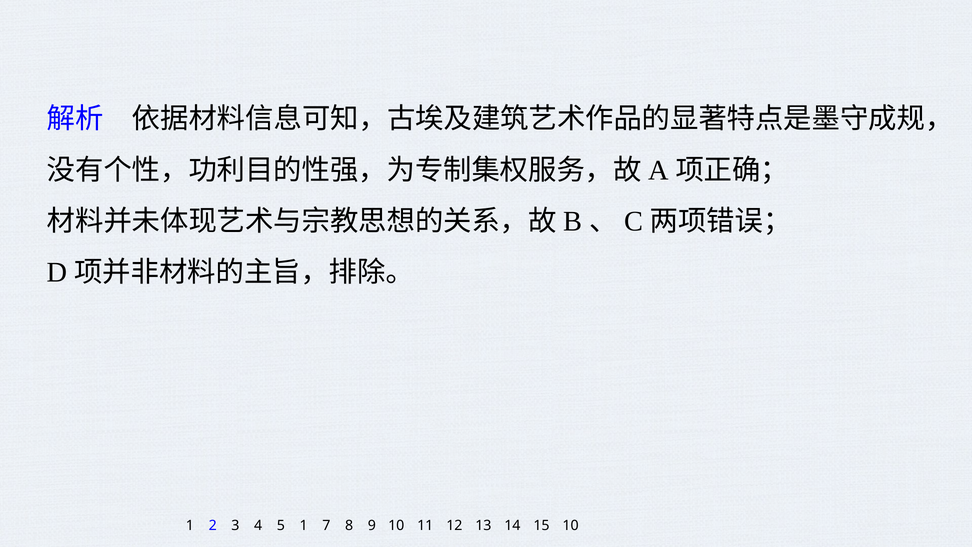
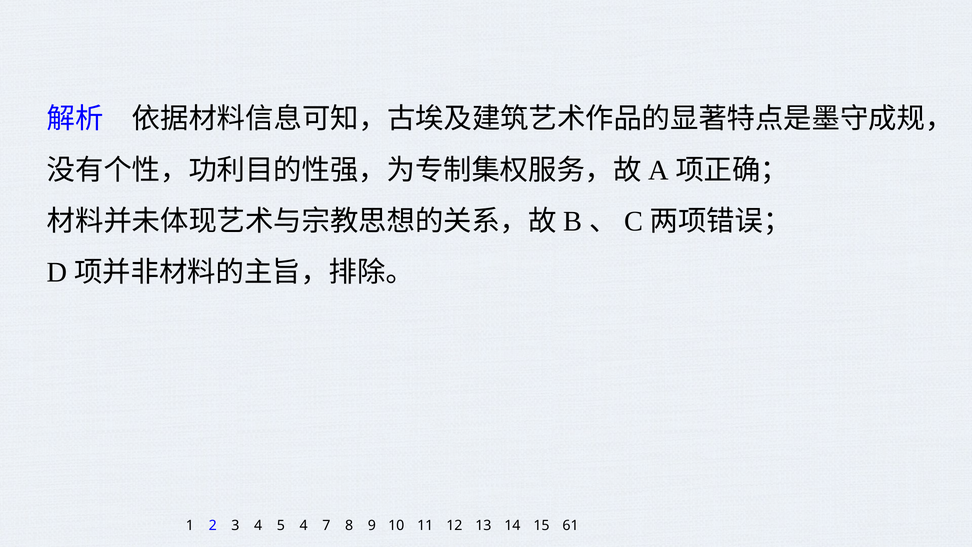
5 1: 1 -> 4 (304, 526)
15 10: 10 -> 61 (571, 526)
